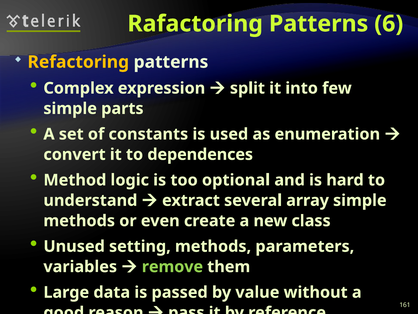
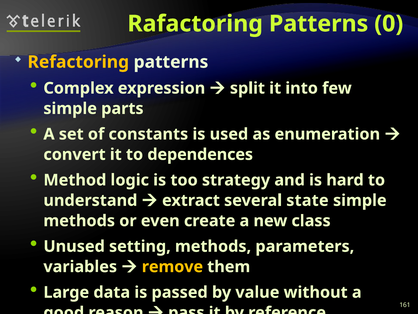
6: 6 -> 0 (389, 24)
optional: optional -> strategy (236, 180)
array: array -> state (307, 200)
remove colour: light green -> yellow (172, 266)
